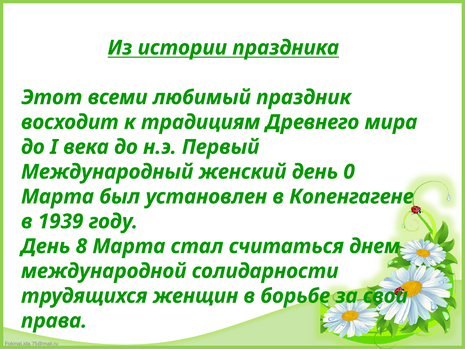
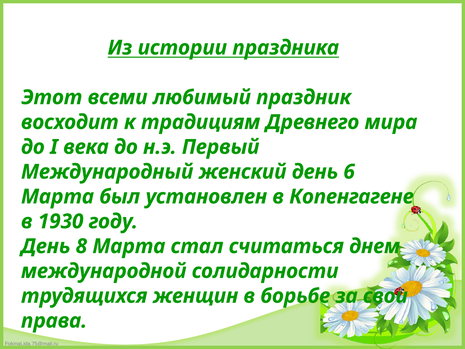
0: 0 -> 6 (349, 172)
1939: 1939 -> 1930 (61, 221)
